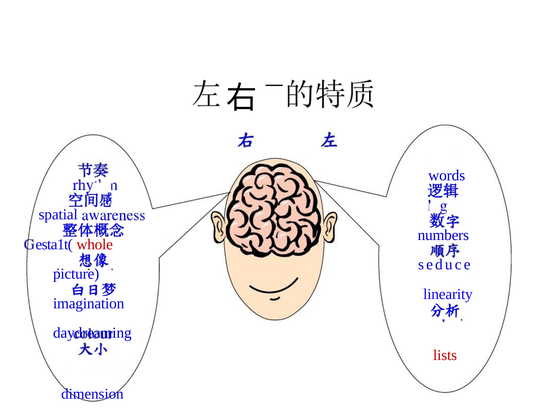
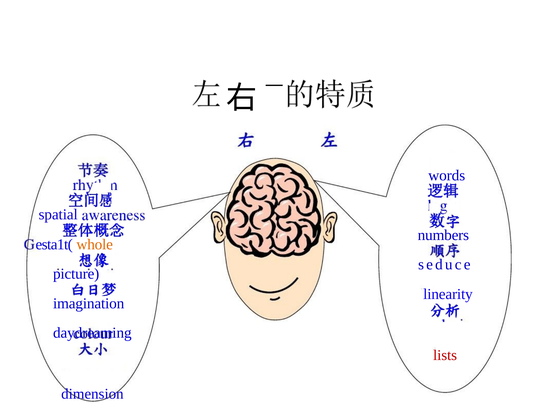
whole colour: red -> orange (95, 244)
